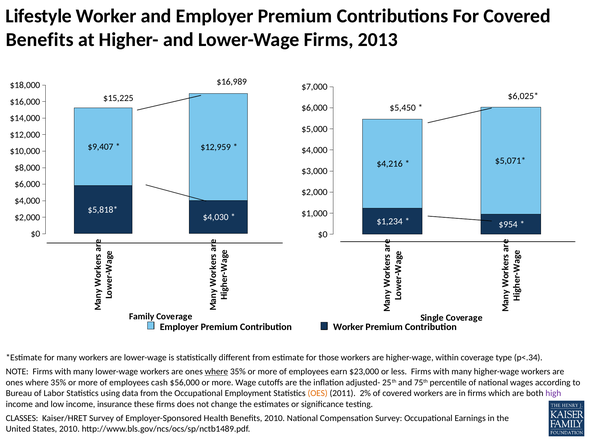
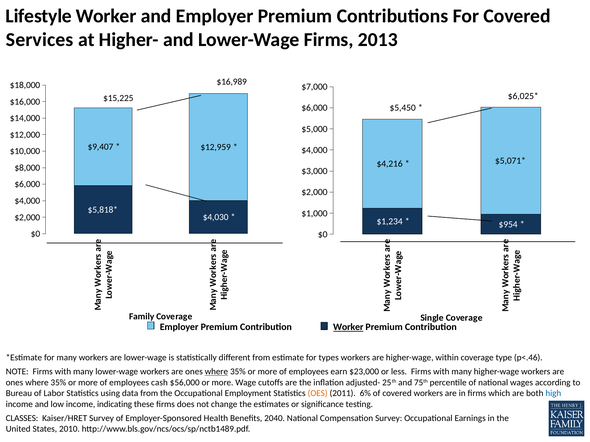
Benefits: Benefits -> Services (40, 40)
Worker underline: none -> present (348, 327)
those: those -> types (329, 358)
p<.34: p<.34 -> p<.46 (528, 358)
2%: 2% -> 6% (365, 394)
high colour: purple -> blue (553, 394)
insurance: insurance -> indicating (115, 405)
Benefits 2010: 2010 -> 2040 (275, 419)
